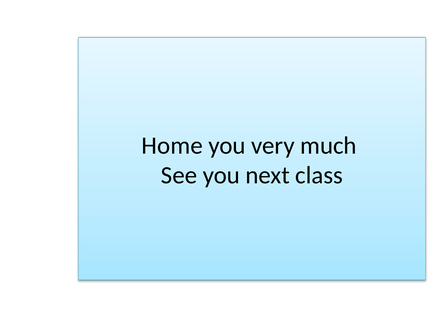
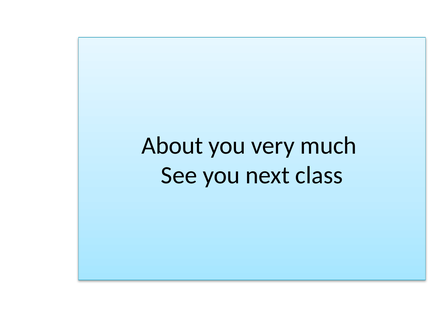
Home: Home -> About (172, 145)
